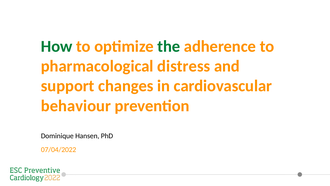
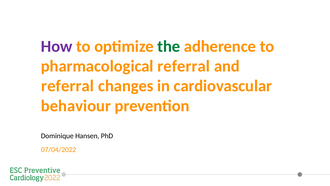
How colour: green -> purple (57, 46)
pharmacological distress: distress -> referral (184, 66)
support: support -> referral (68, 86)
